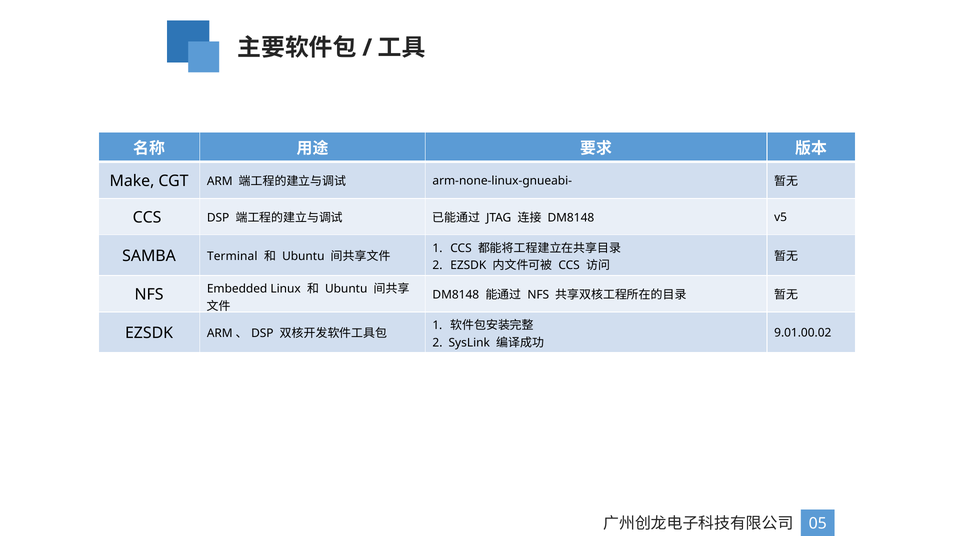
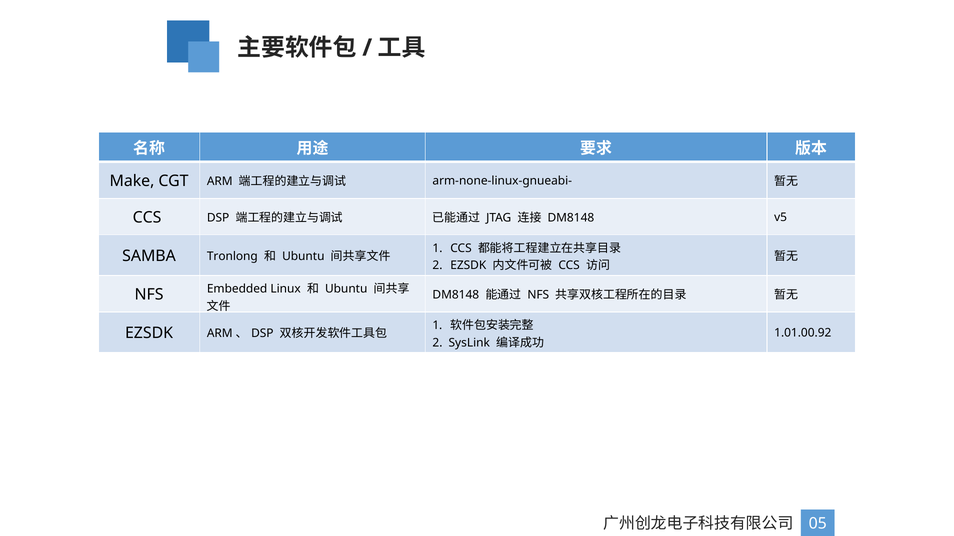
Terminal: Terminal -> Tronlong (232, 257)
9.01.00.02: 9.01.00.02 -> 1.01.00.92 (803, 333)
